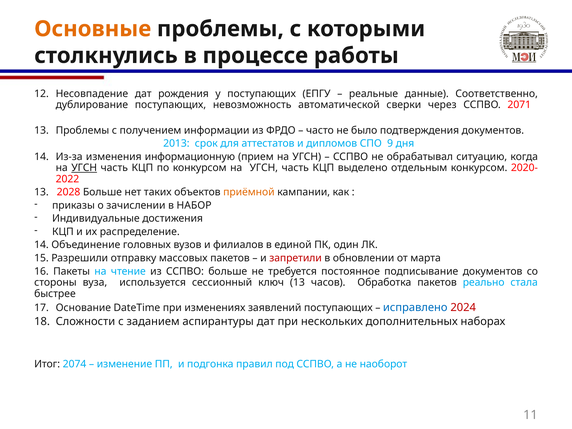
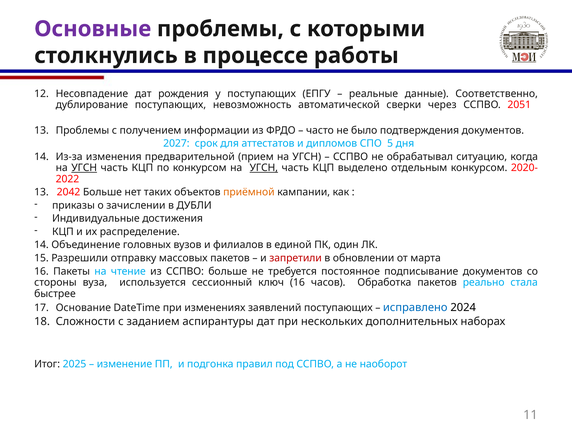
Основные colour: orange -> purple (93, 29)
2071: 2071 -> 2051 (519, 105)
2013: 2013 -> 2027 (176, 144)
9: 9 -> 5 (390, 144)
информационную: информационную -> предварительной (190, 157)
УГСН underline: none -> present (264, 168)
2028: 2028 -> 2042 (69, 192)
НАБОР: НАБОР -> ДУБЛИ (194, 205)
ключ 13: 13 -> 16 (297, 282)
2024 colour: red -> black (463, 307)
2074: 2074 -> 2025 (75, 364)
